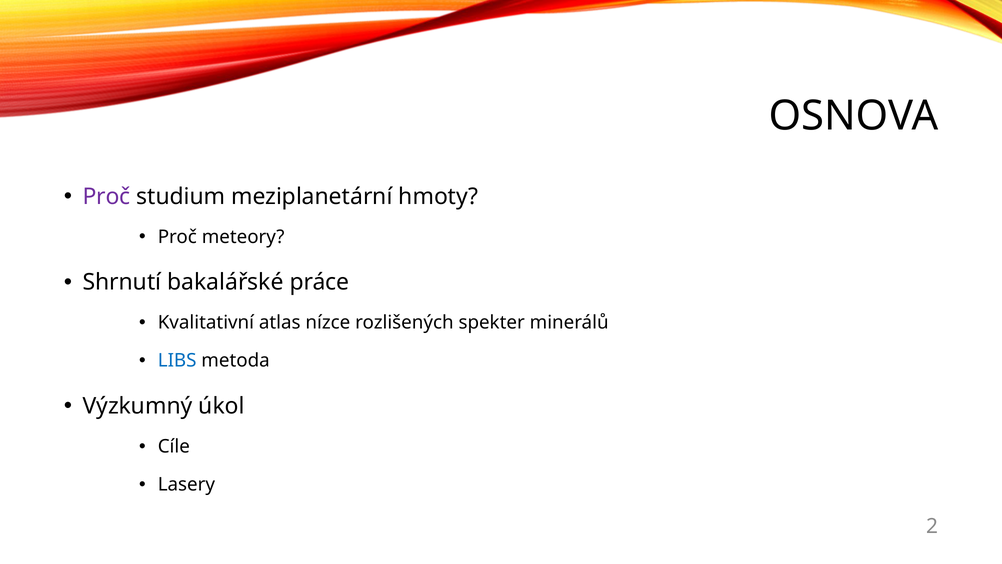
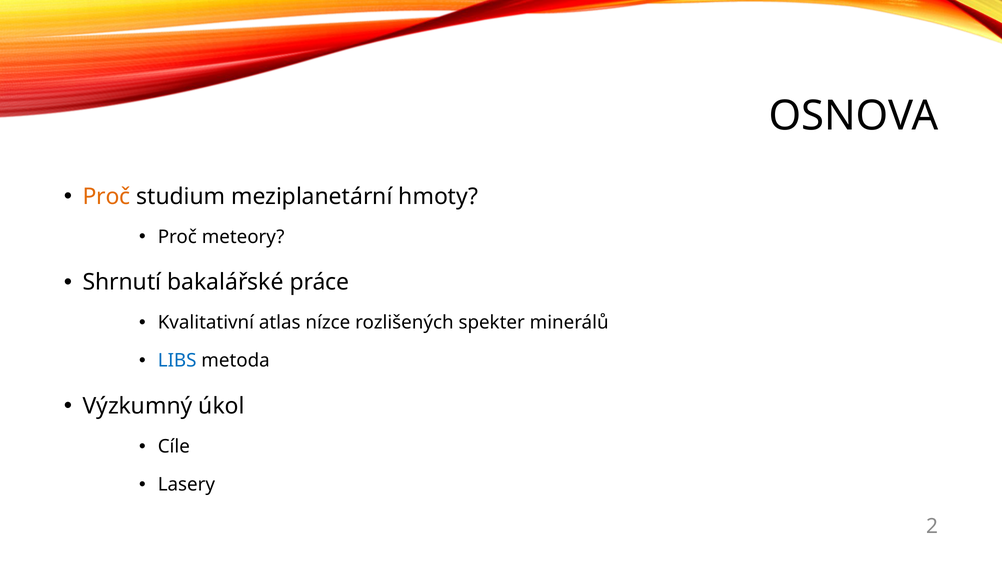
Proč colour: purple -> orange (107, 196)
